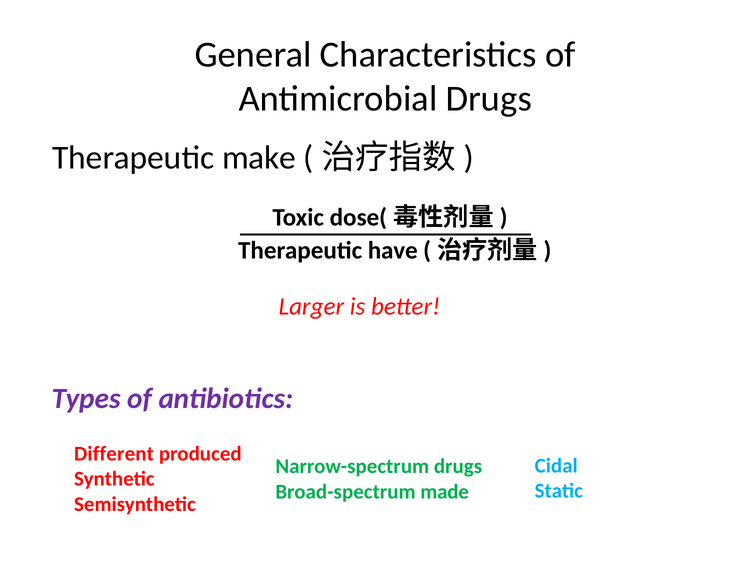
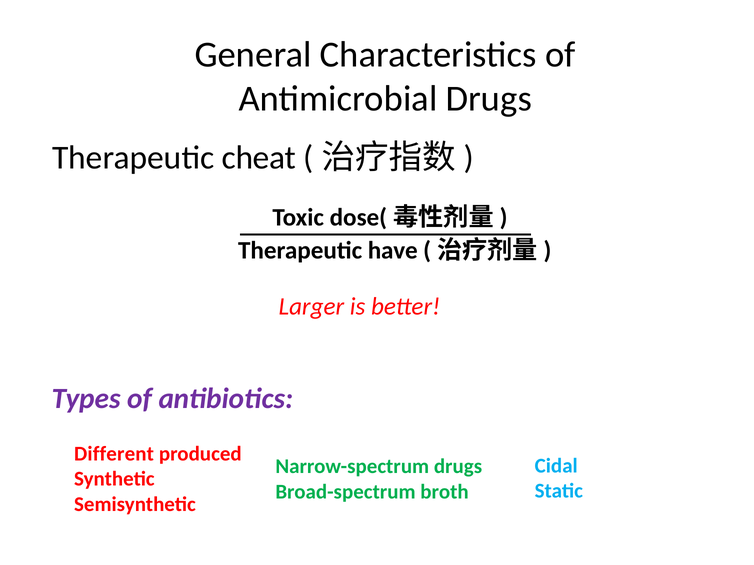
make: make -> cheat (259, 158)
made: made -> broth (444, 492)
